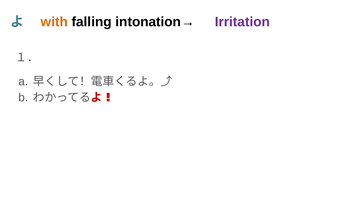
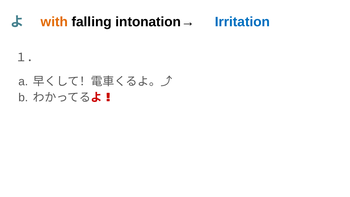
Irritation colour: purple -> blue (242, 22)
